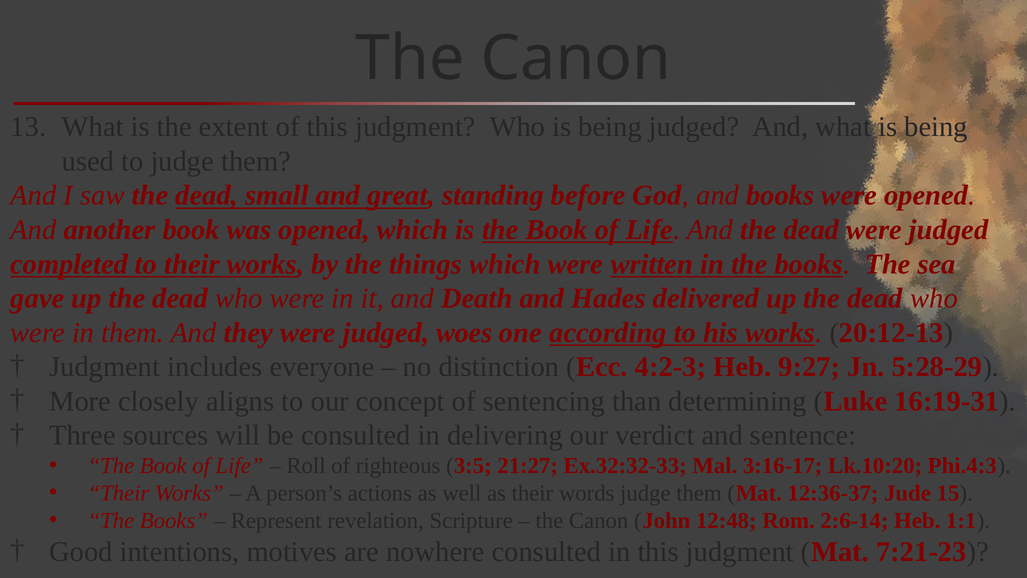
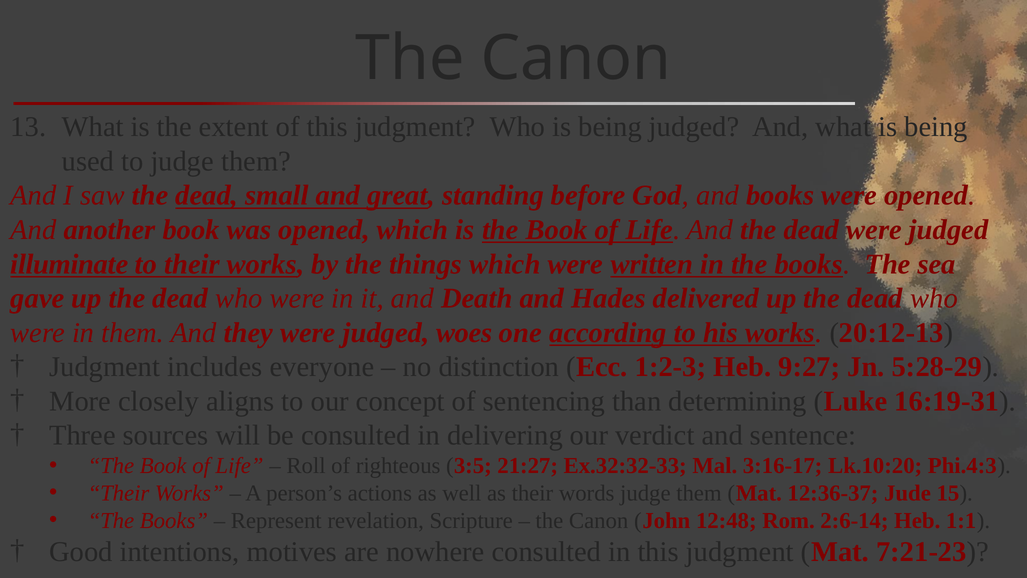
completed: completed -> illuminate (69, 264)
4:2-3: 4:2-3 -> 1:2-3 (670, 367)
